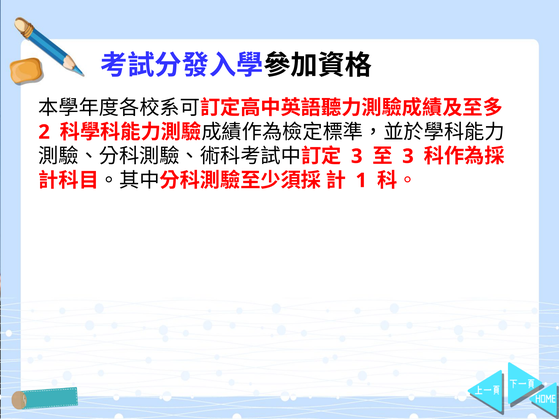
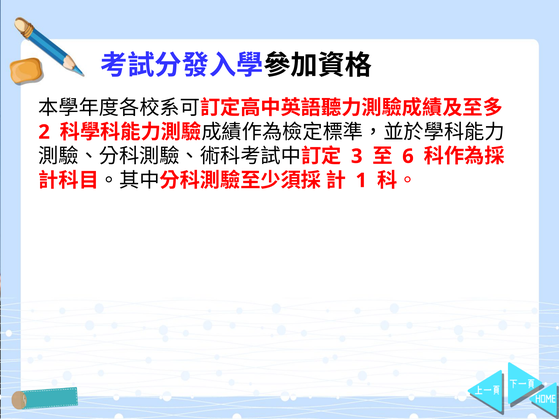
3: 3 -> 6 (408, 156)
